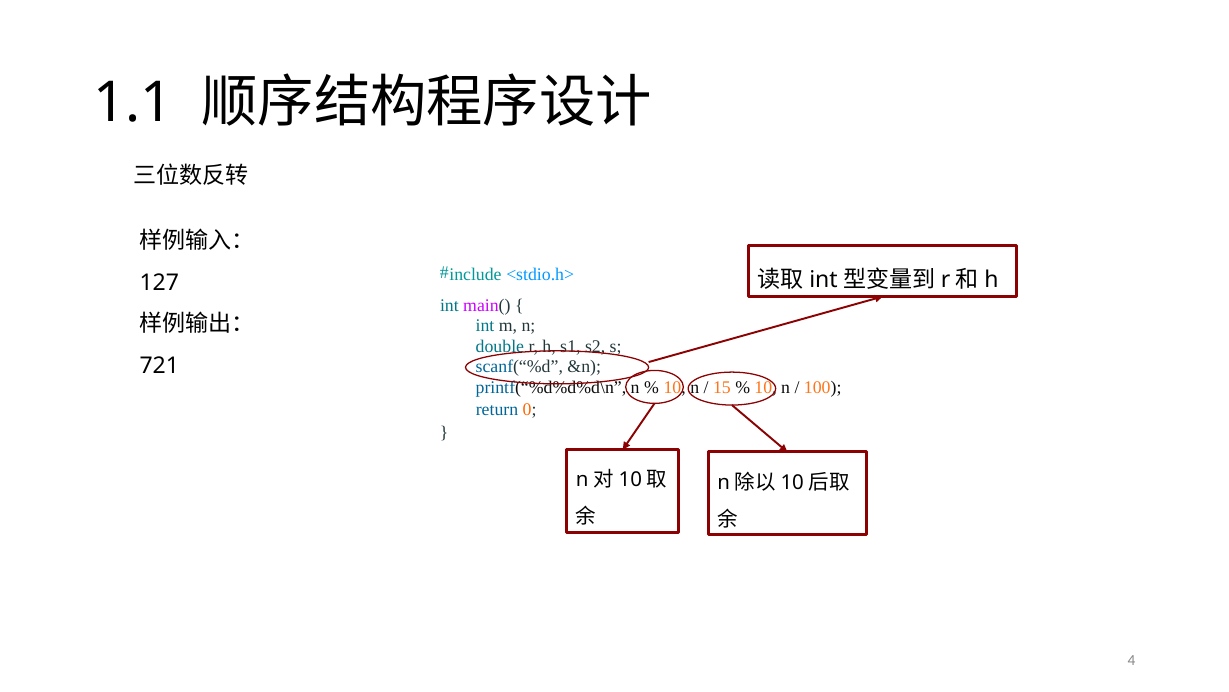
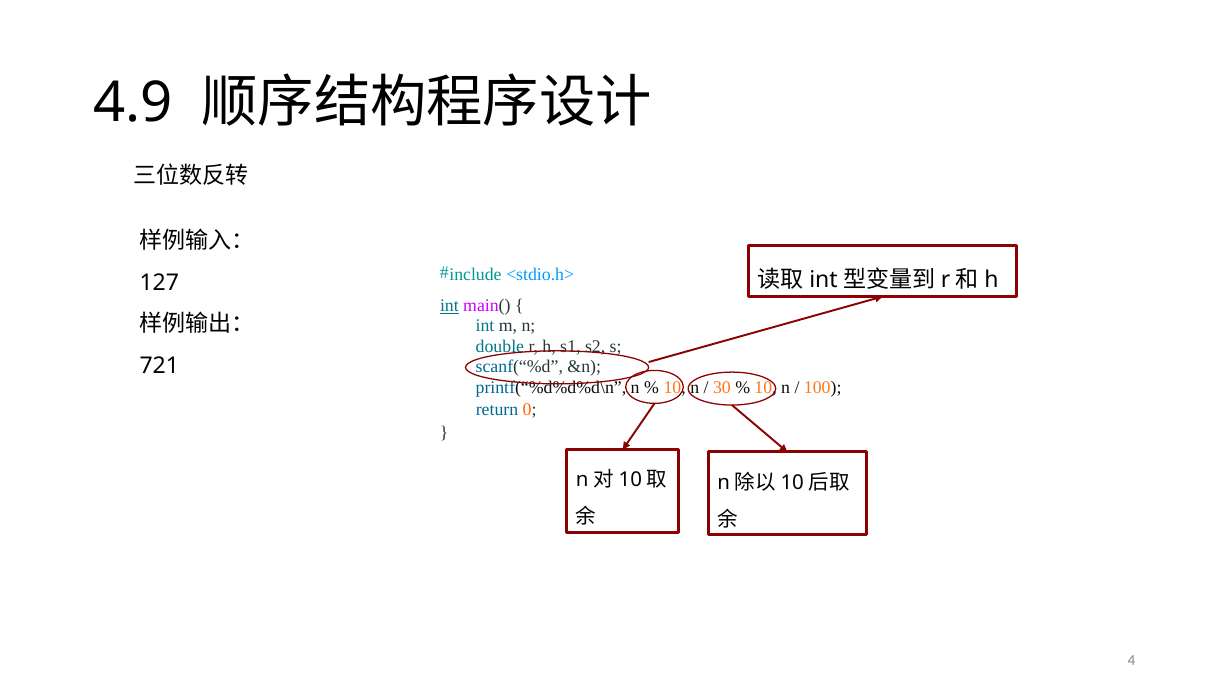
1.1: 1.1 -> 4.9 (133, 103)
int underline: none -> present (449, 305)
15: 15 -> 30 (722, 387)
